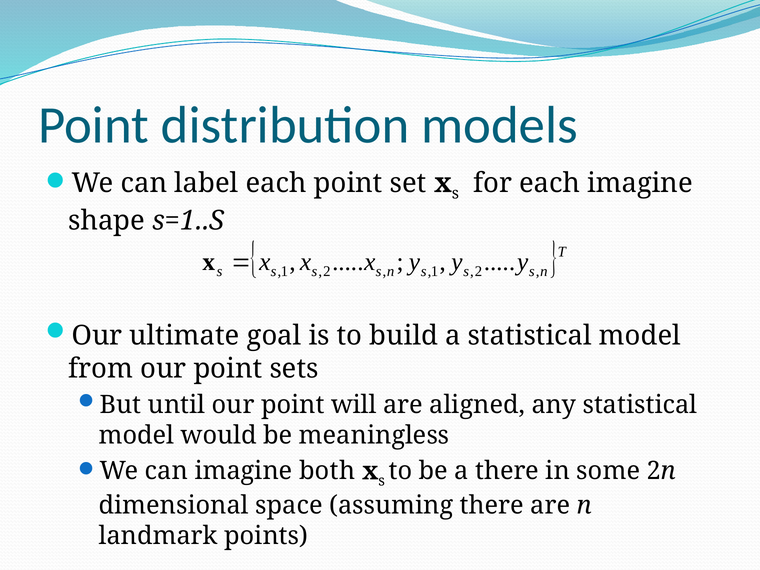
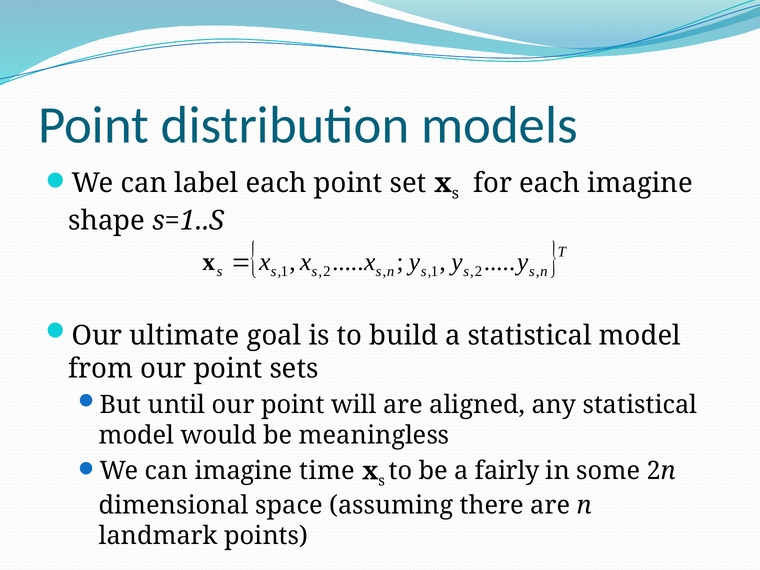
both: both -> time (327, 471)
a there: there -> fairly (507, 471)
